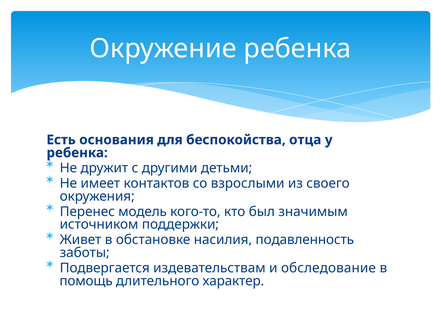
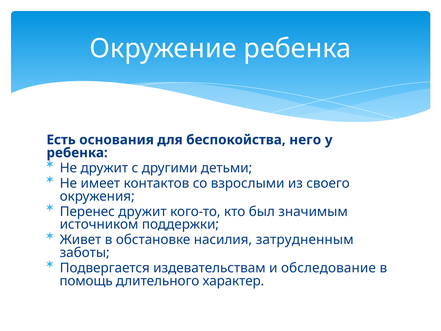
отца: отца -> него (305, 140)
Перенес модель: модель -> дружит (143, 211)
подавленность: подавленность -> затрудненным (305, 240)
